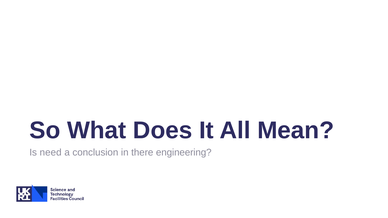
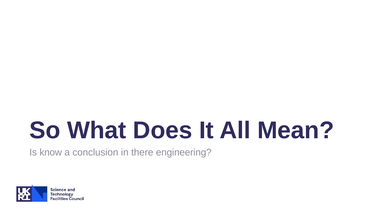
need: need -> know (51, 153)
